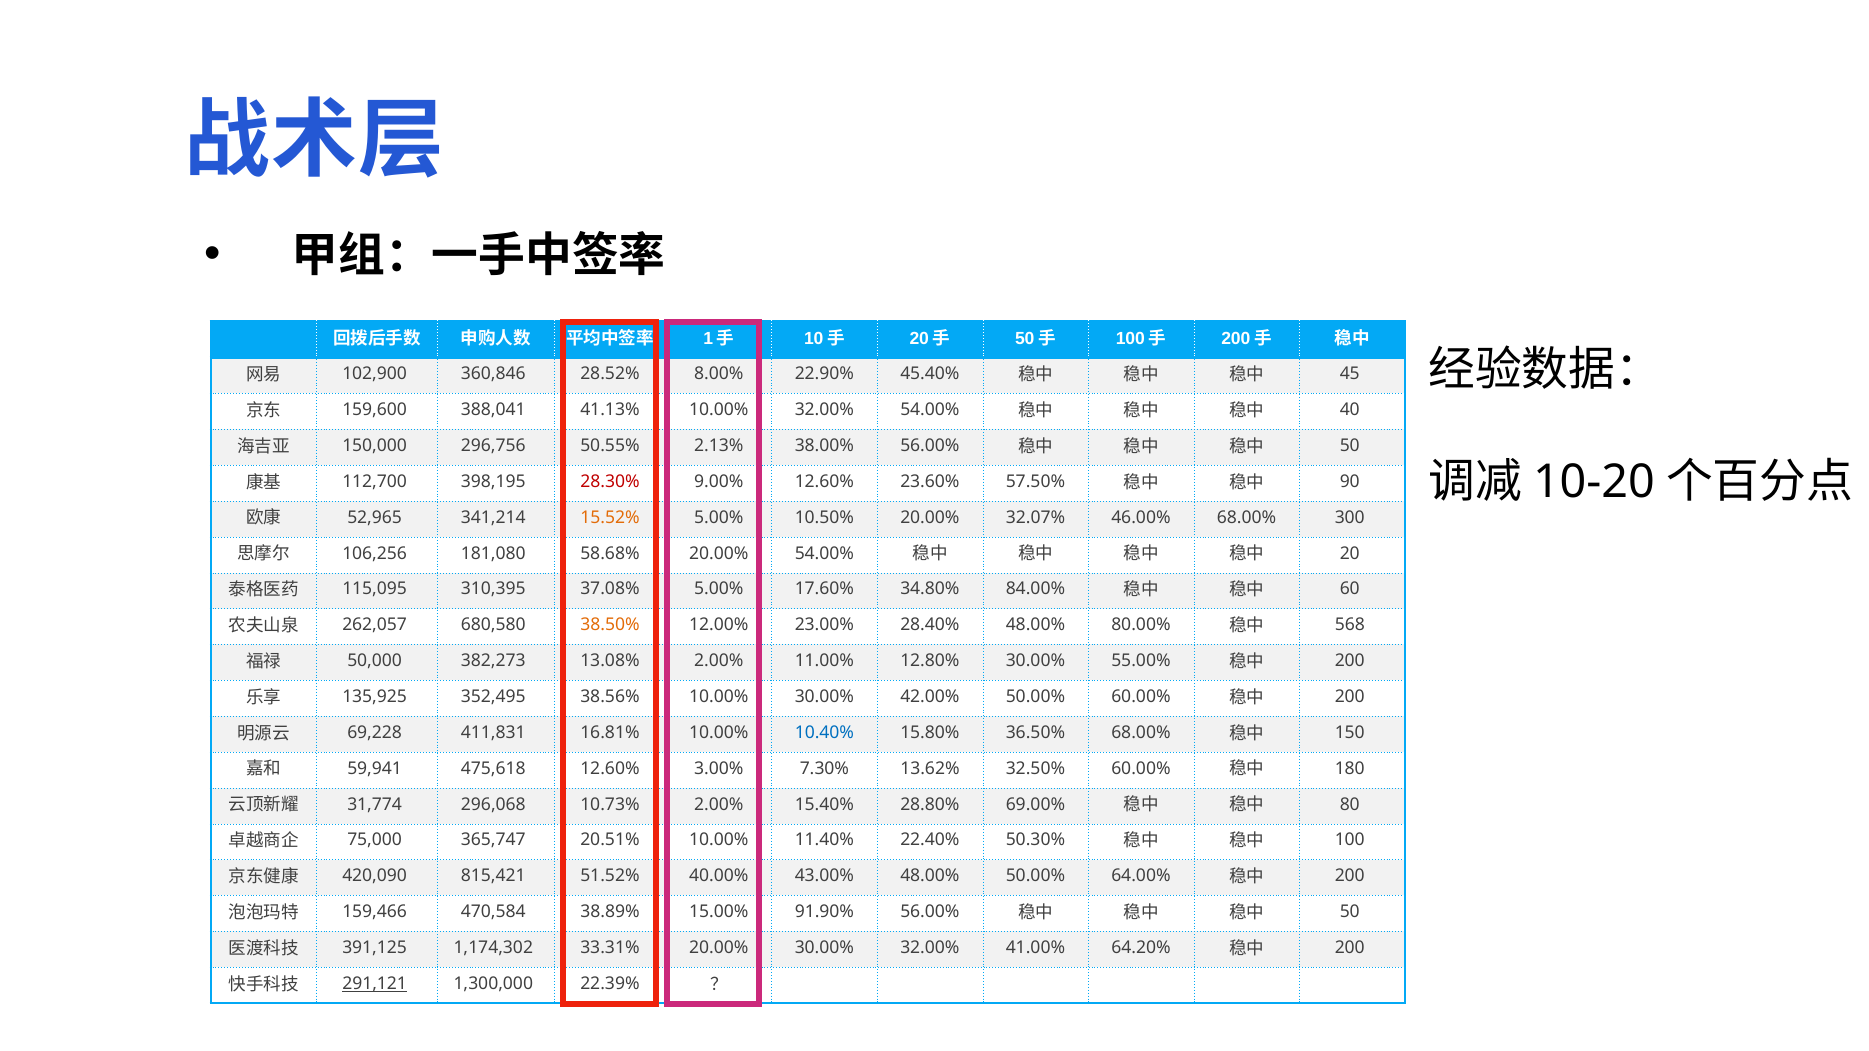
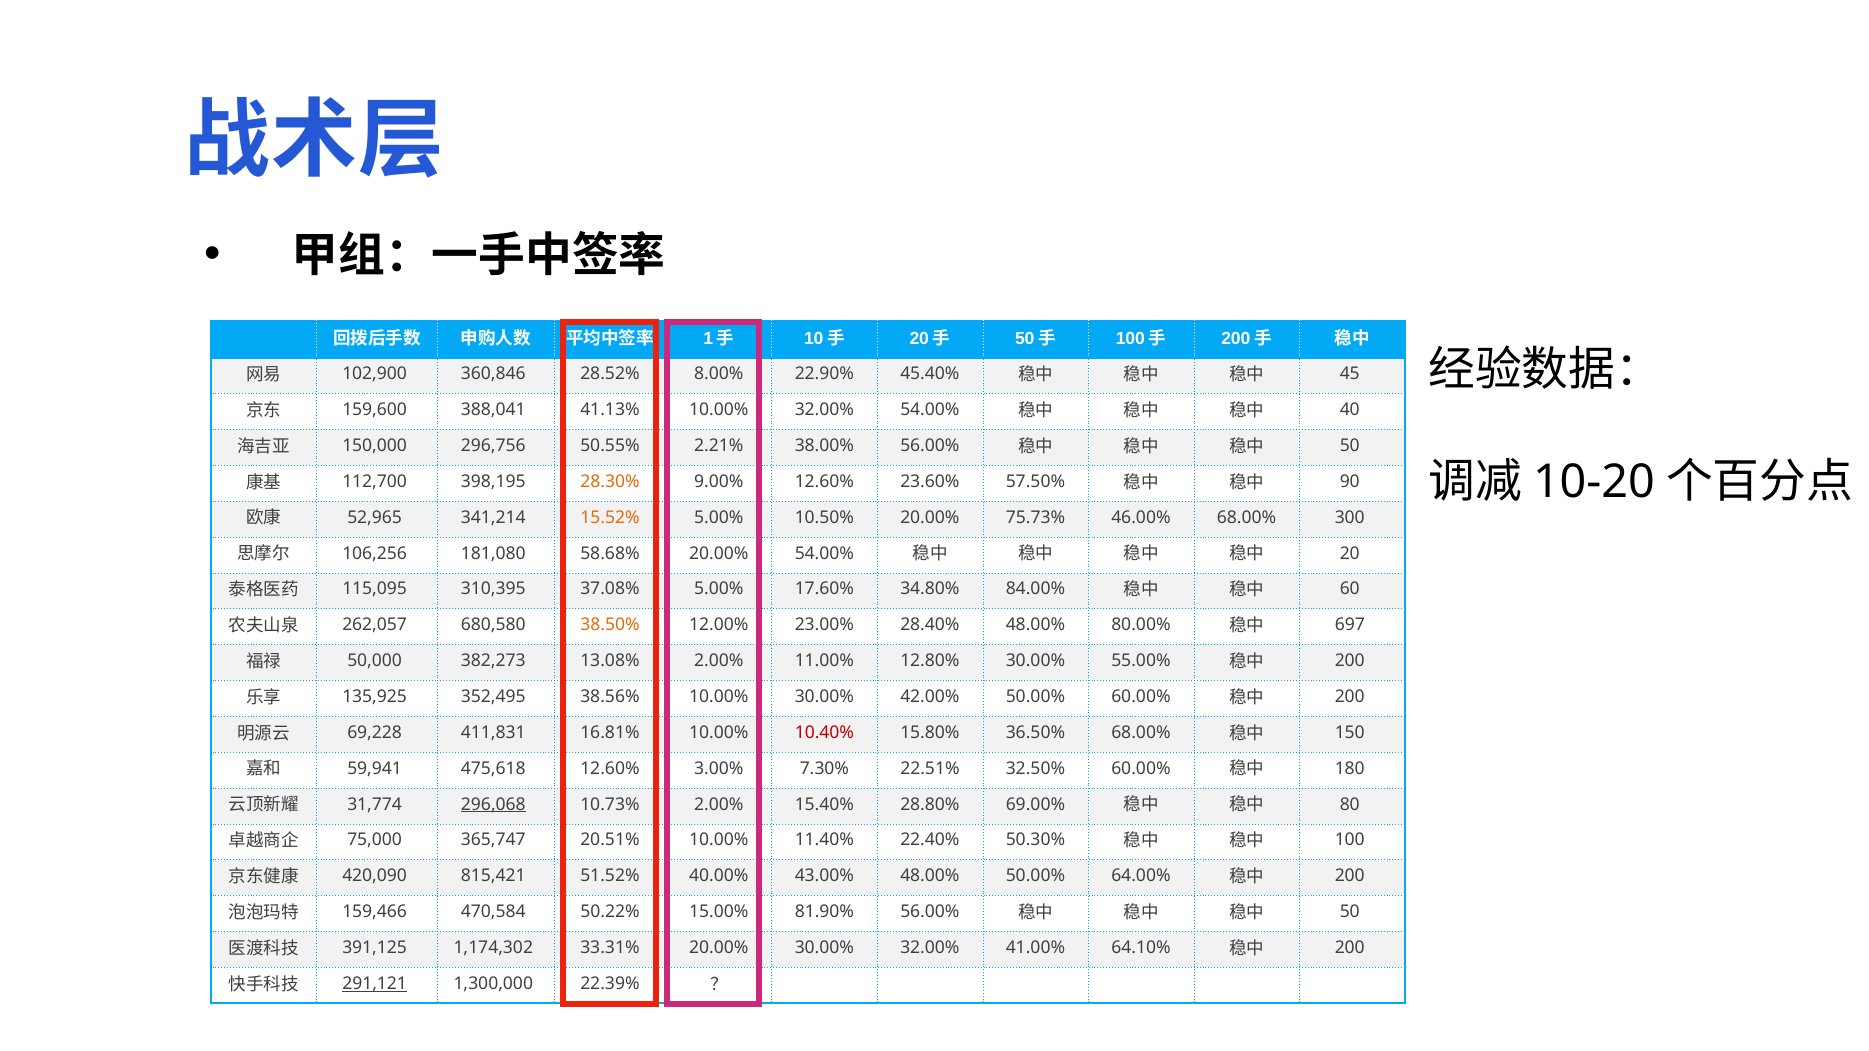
2.13%: 2.13% -> 2.21% (719, 446)
28.30% colour: red -> orange (610, 482)
32.07%: 32.07% -> 75.73% (1036, 518)
568: 568 -> 697 (1350, 625)
10.40% colour: blue -> red (824, 733)
13.62%: 13.62% -> 22.51% (930, 769)
296,068 underline: none -> present (493, 805)
38.89%: 38.89% -> 50.22% (610, 912)
91.90%: 91.90% -> 81.90% (824, 912)
64.20%: 64.20% -> 64.10% (1141, 948)
